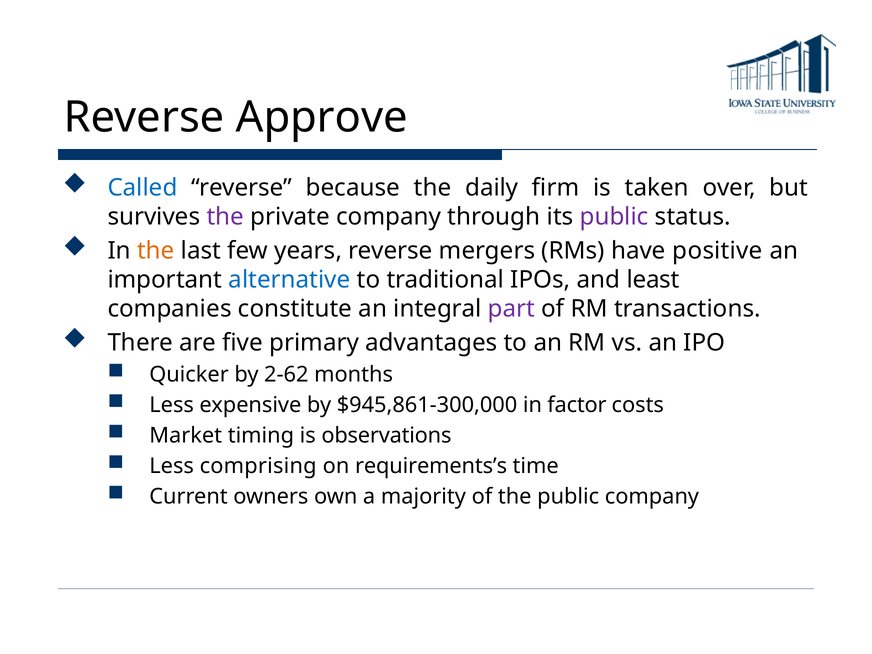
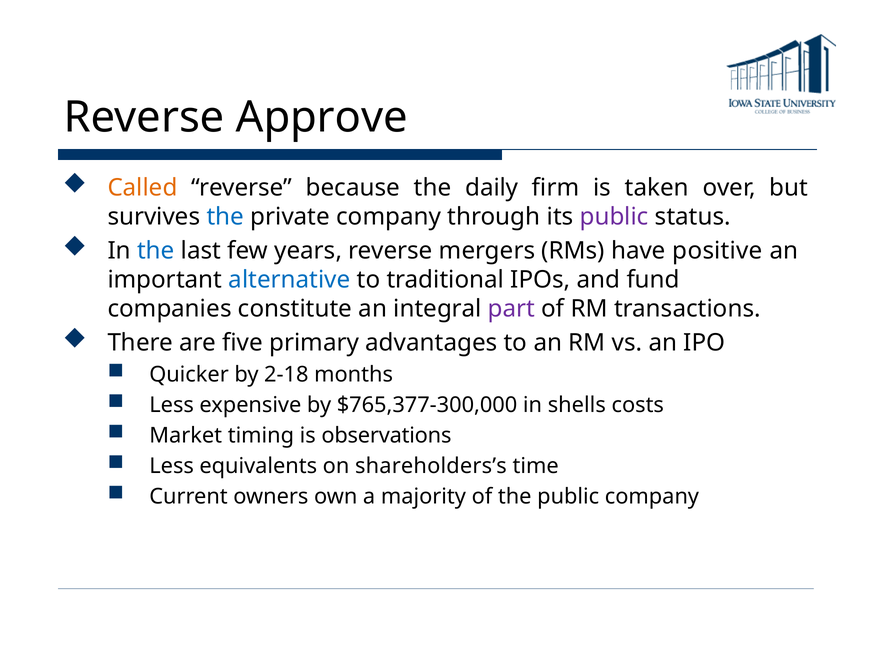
Called colour: blue -> orange (143, 188)
the colour: purple -> blue (225, 217)
the colour: orange -> blue (156, 251)
least: least -> fund (653, 280)
2-62: 2-62 -> 2-18 (286, 375)
$945,861-300,000: $945,861-300,000 -> $765,377-300,000 (427, 405)
factor: factor -> shells (577, 405)
comprising: comprising -> equivalents (258, 466)
requirements’s: requirements’s -> shareholders’s (431, 466)
